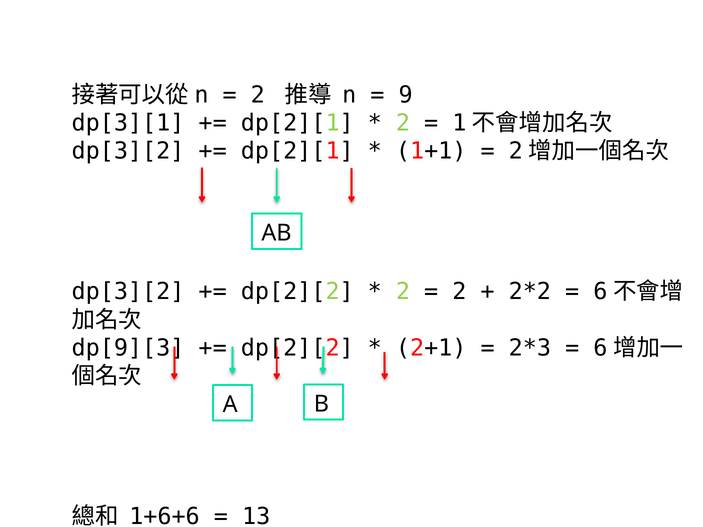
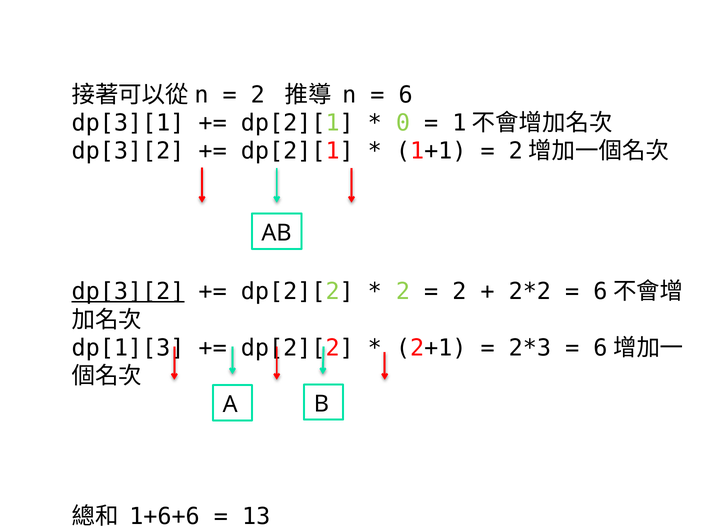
9: 9 -> 6 (406, 95)
2: 2 -> 0 (403, 123)
dp[3][2 underline: none -> present (128, 292)
dp[9][3: dp[9][3 -> dp[1][3 (128, 348)
